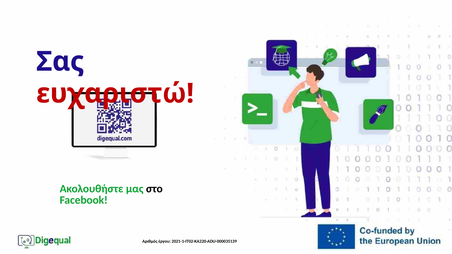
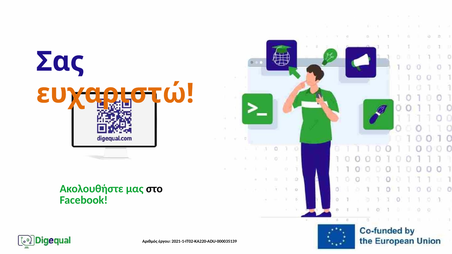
ευχαριστώ colour: red -> orange (115, 94)
